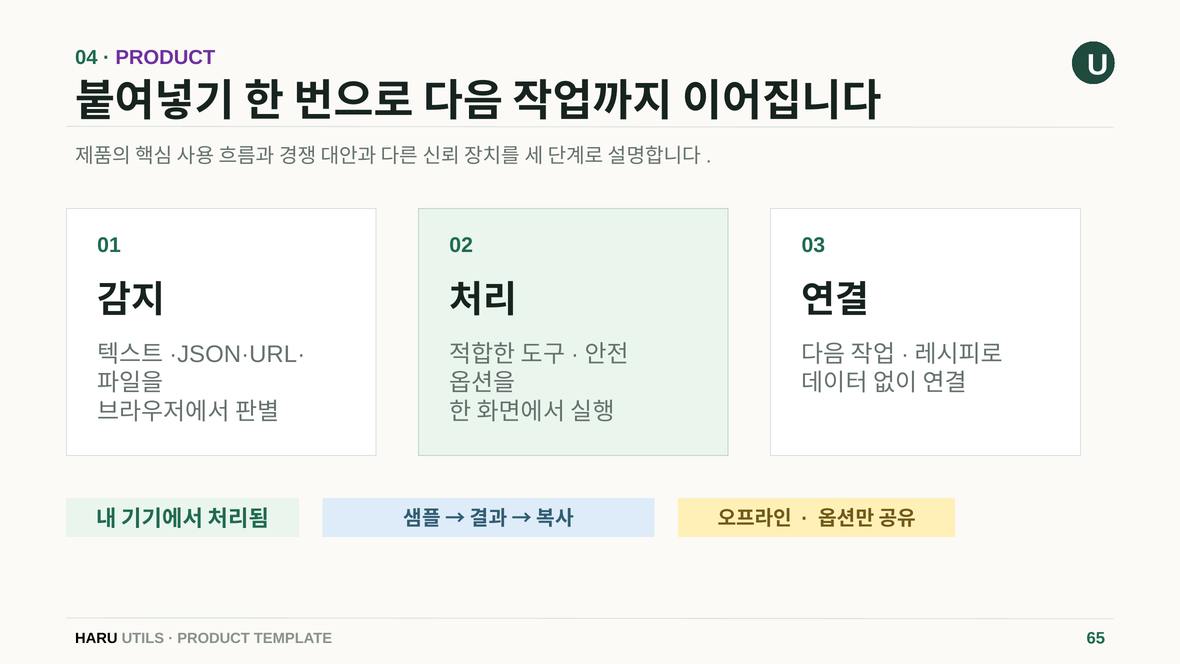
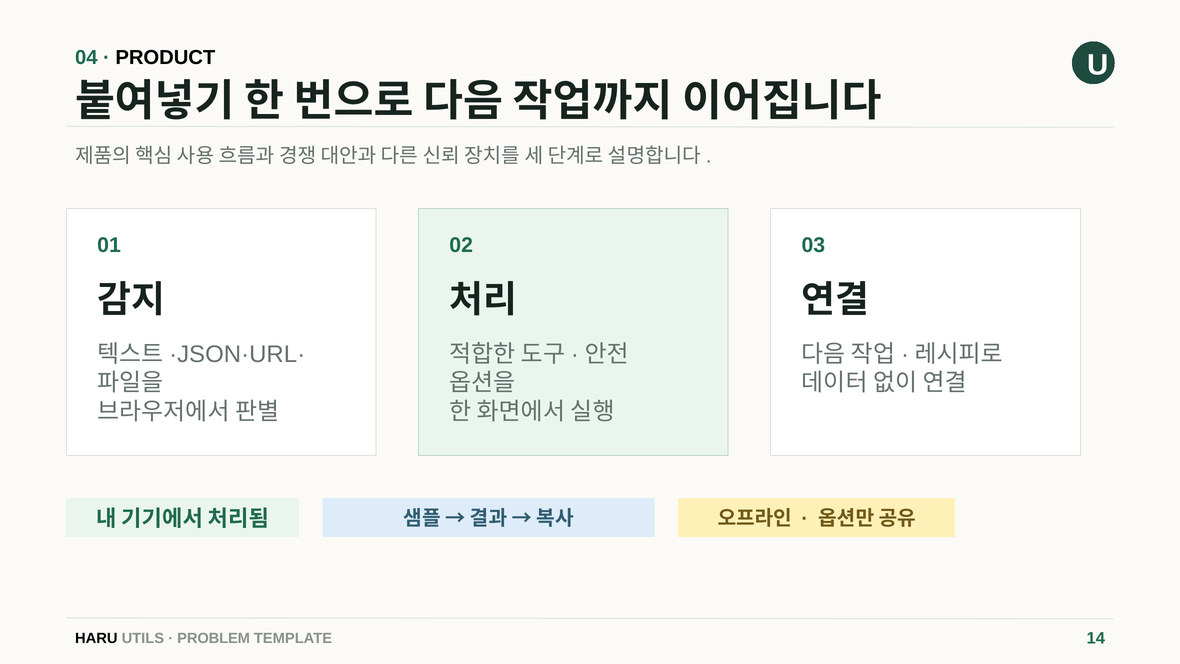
PRODUCT colour: purple -> black (165, 58)
PRODUCT: PRODUCT -> PROBLEM (214, 638)
65: 65 -> 14 (1096, 638)
